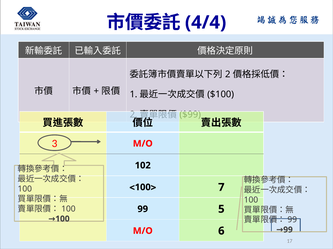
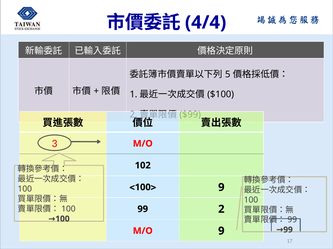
2: 2 -> 5 (228, 75)
7: 7 -> 9 (221, 188)
99 5: 5 -> 2 (221, 210)
M/O 6: 6 -> 9 (221, 232)
